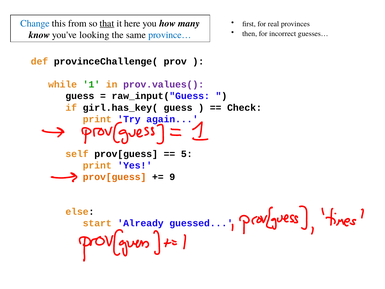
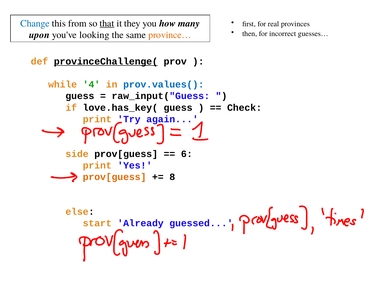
here: here -> they (132, 23)
know: know -> upon (39, 35)
province… colour: blue -> orange (170, 35)
provinceChallenge( underline: none -> present (106, 61)
1: 1 -> 4 (91, 84)
prov.values( colour: purple -> blue (164, 84)
girl.has_key(: girl.has_key( -> love.has_key( (120, 108)
self: self -> side (77, 154)
5: 5 -> 6 (187, 154)
9: 9 -> 8 (172, 177)
